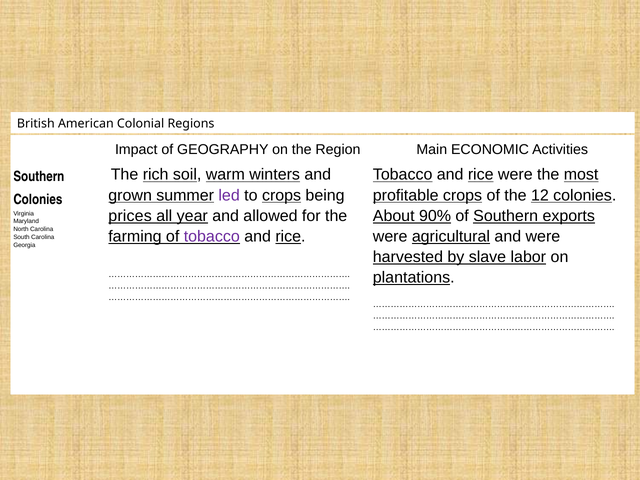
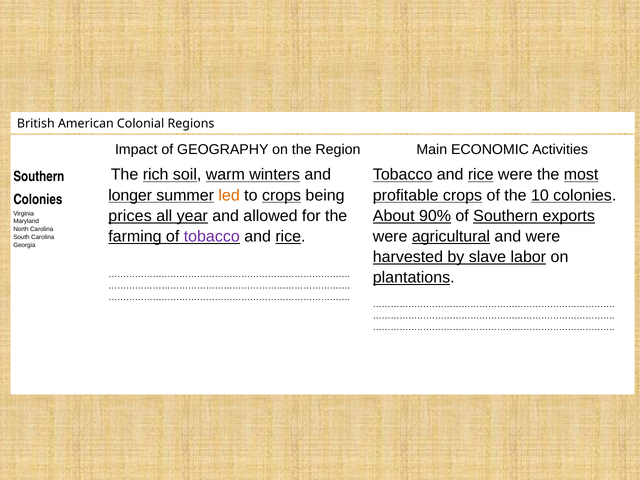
grown: grown -> longer (130, 195)
led colour: purple -> orange (229, 195)
12: 12 -> 10 (540, 195)
